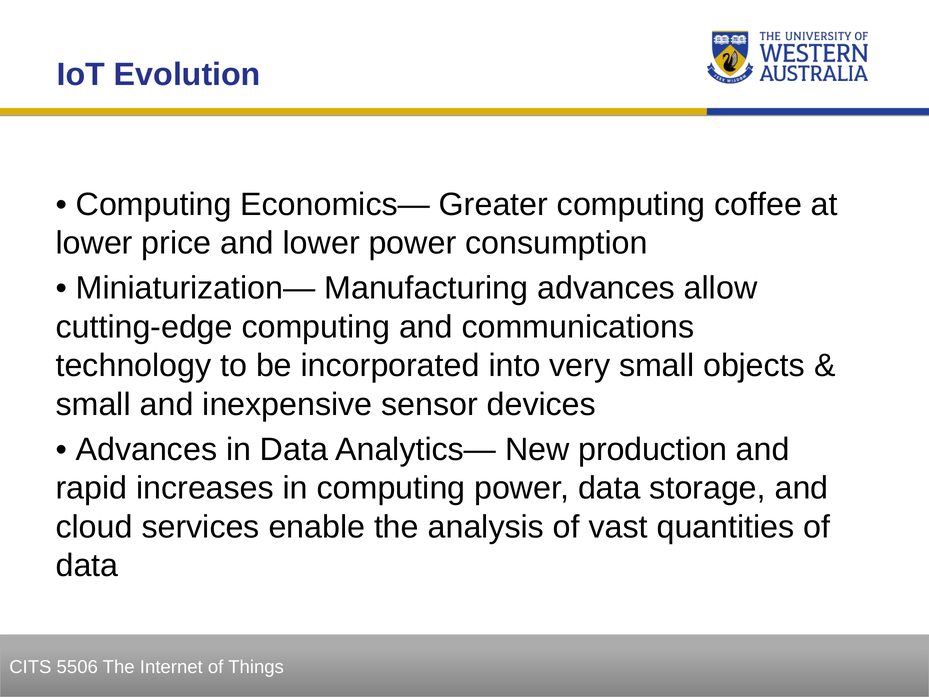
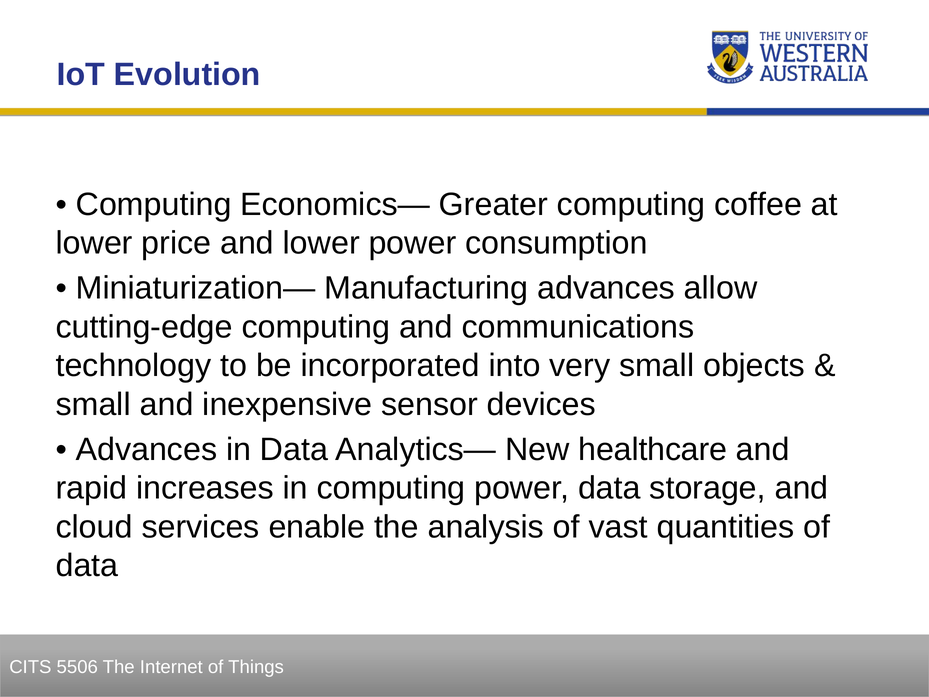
production: production -> healthcare (653, 449)
